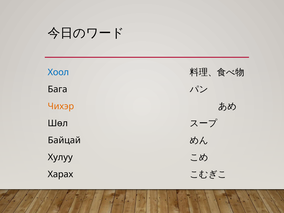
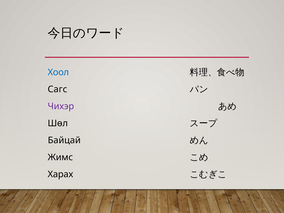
Бага: Бага -> Сагс (57, 89)
Чихэр colour: orange -> purple (61, 106)
Хулуу: Хулуу -> Жимс (60, 157)
